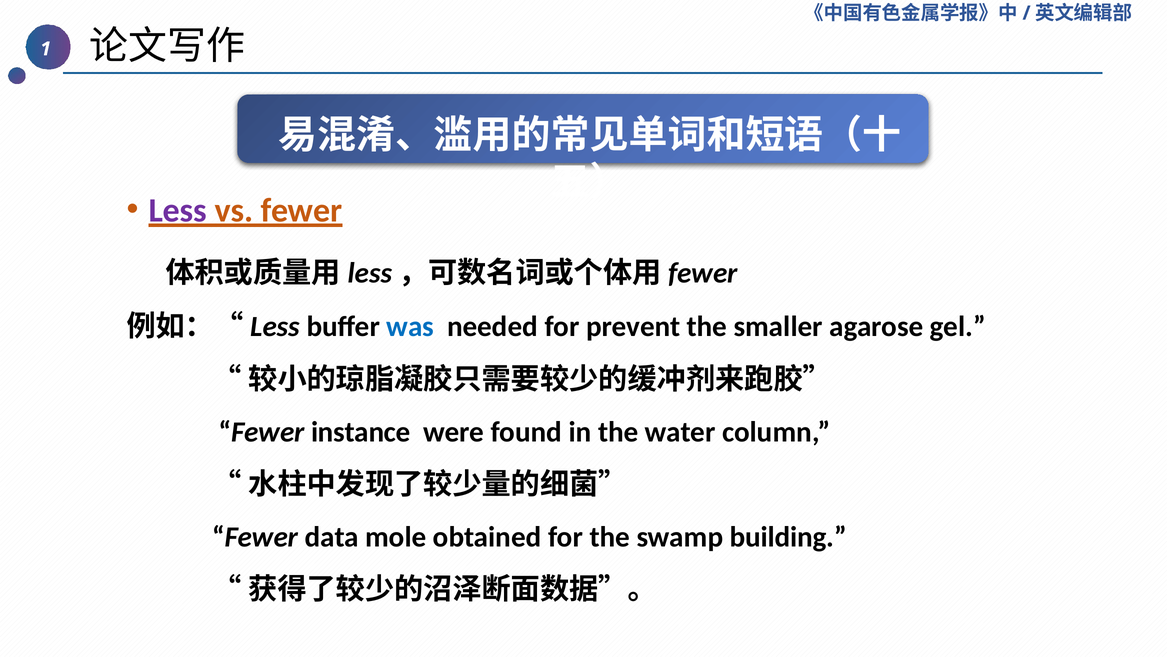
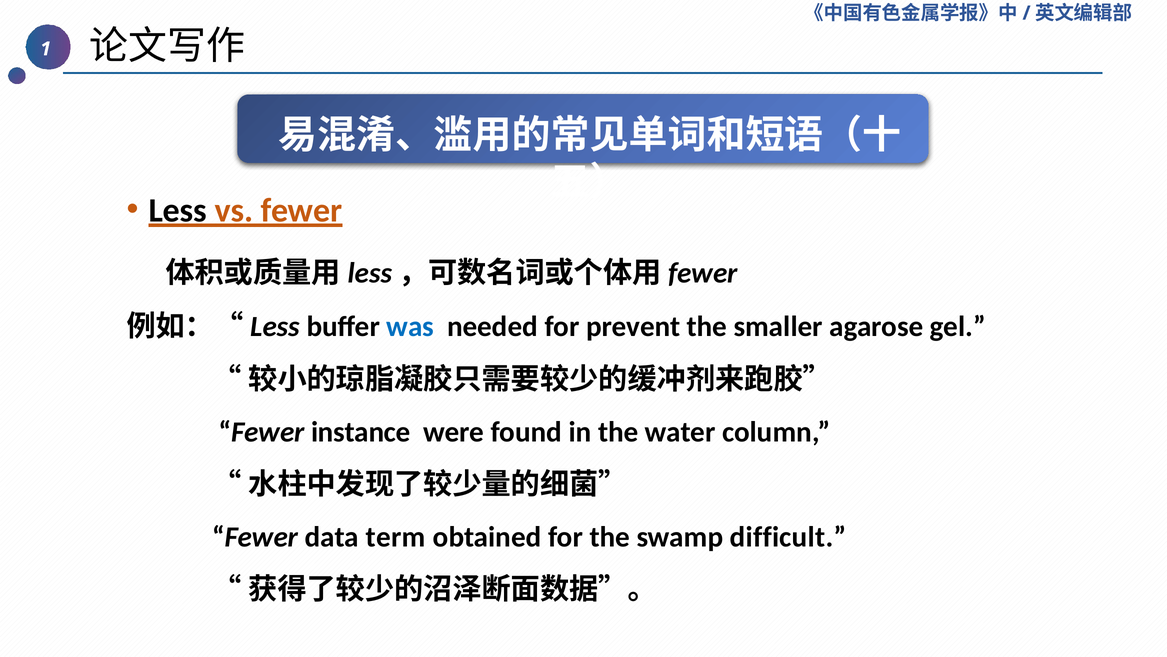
Less colour: purple -> black (178, 210)
mole: mole -> term (396, 537)
building: building -> difficult (788, 537)
